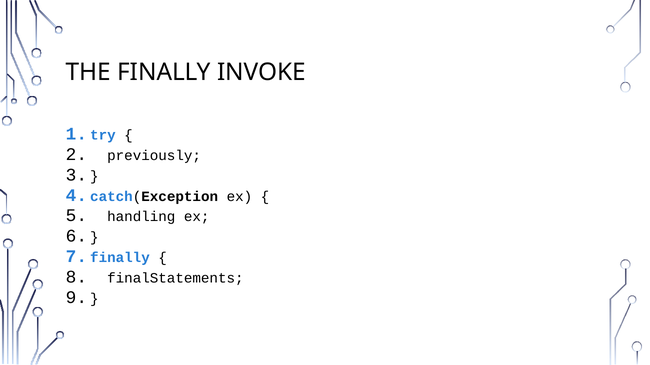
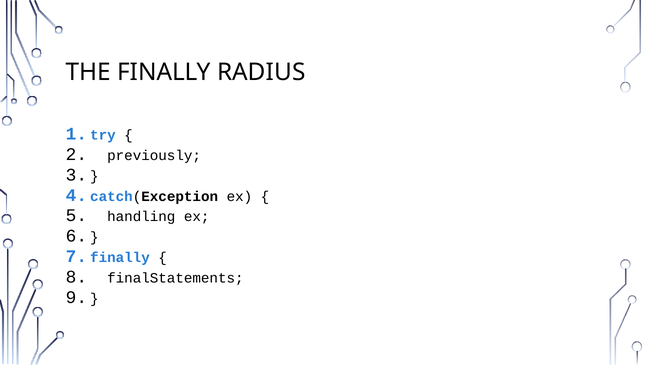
INVOKE: INVOKE -> RADIUS (261, 72)
